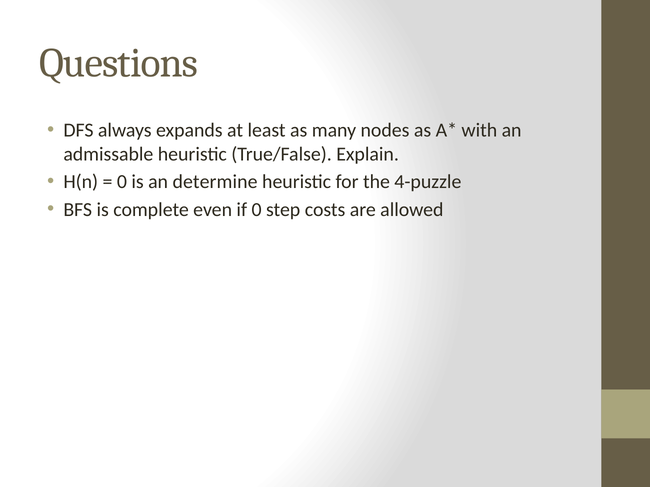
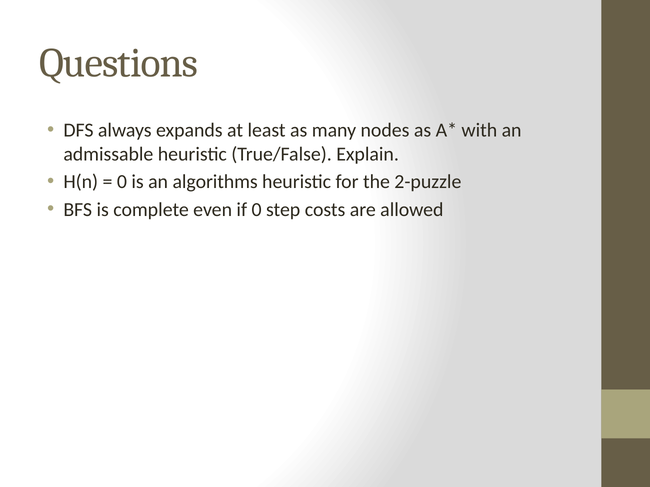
determine: determine -> algorithms (215, 182)
4-puzzle: 4-puzzle -> 2-puzzle (428, 182)
